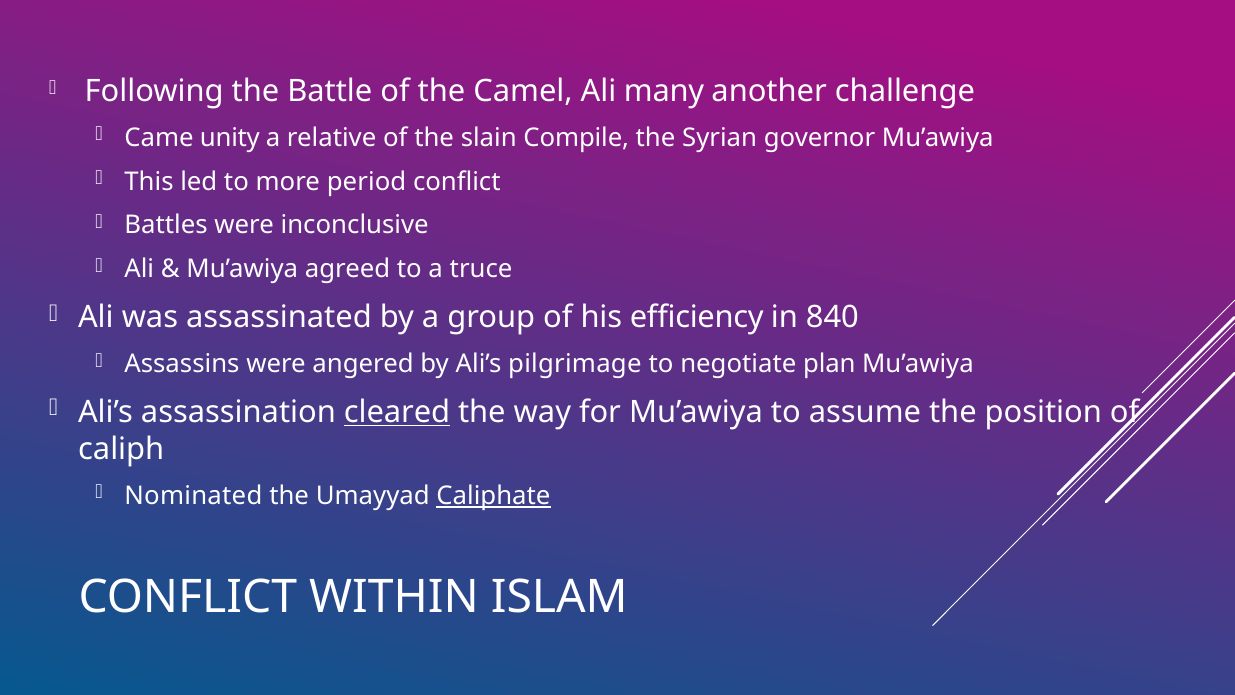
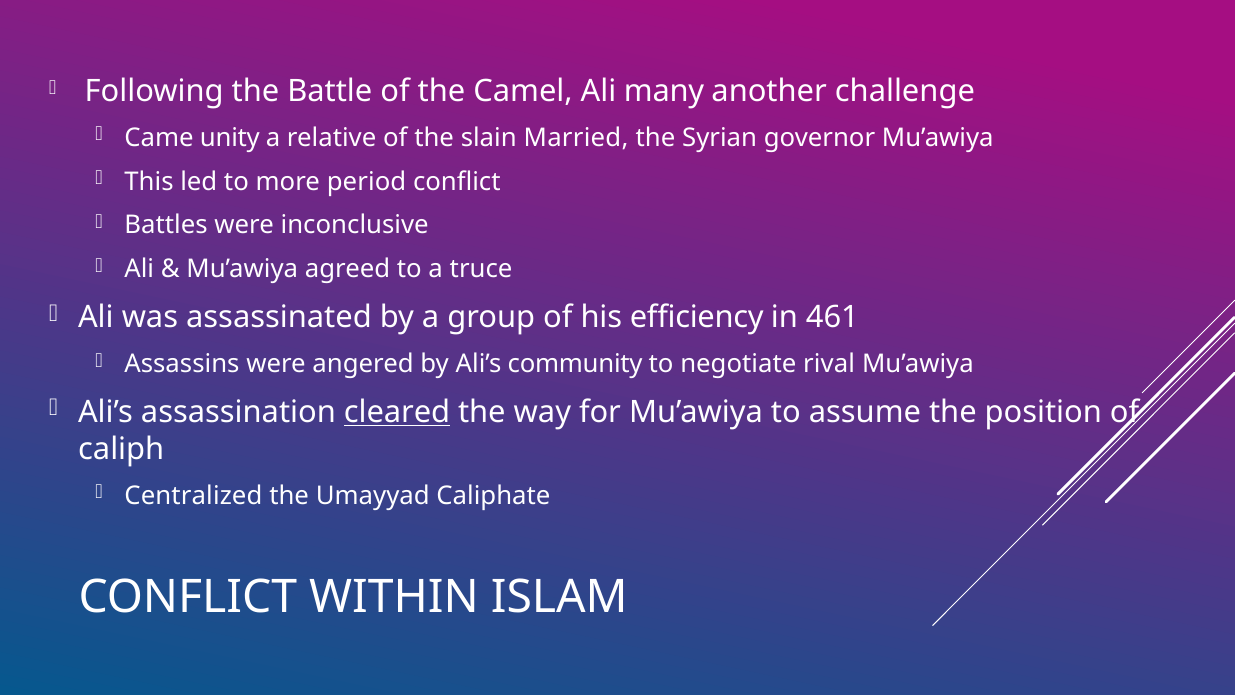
Compile: Compile -> Married (576, 138)
840: 840 -> 461 (832, 317)
pilgrimage: pilgrimage -> community (575, 364)
plan: plan -> rival (829, 364)
Nominated: Nominated -> Centralized (193, 496)
Caliphate underline: present -> none (493, 496)
